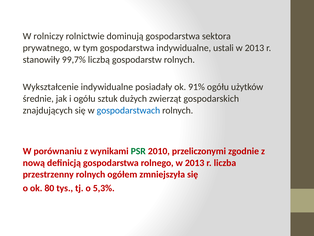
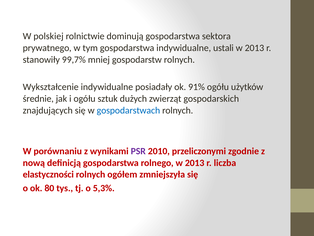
rolniczy: rolniczy -> polskiej (48, 36)
liczbą: liczbą -> mniej (99, 60)
PSR colour: green -> purple (138, 151)
przestrzenny: przestrzenny -> elastyczności (48, 174)
